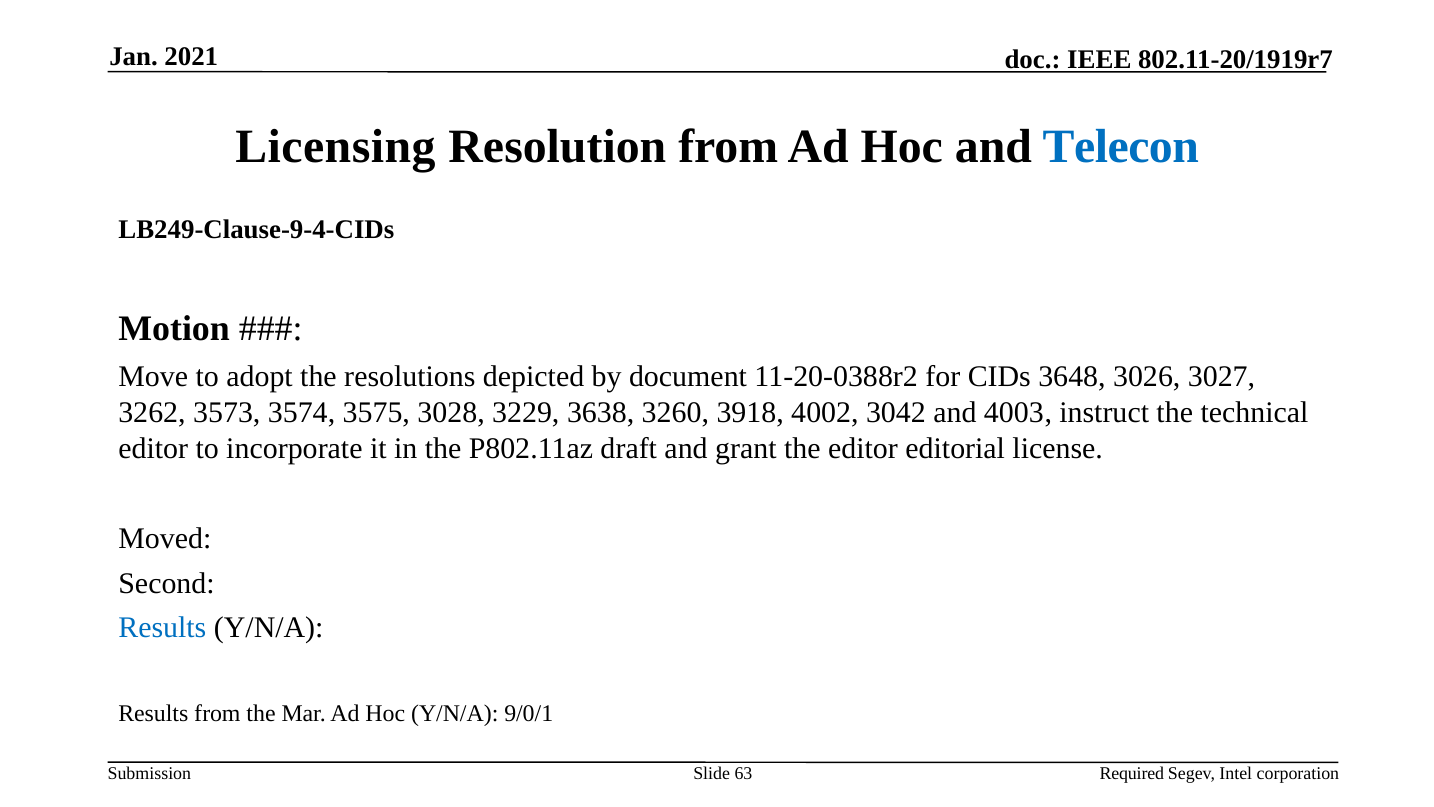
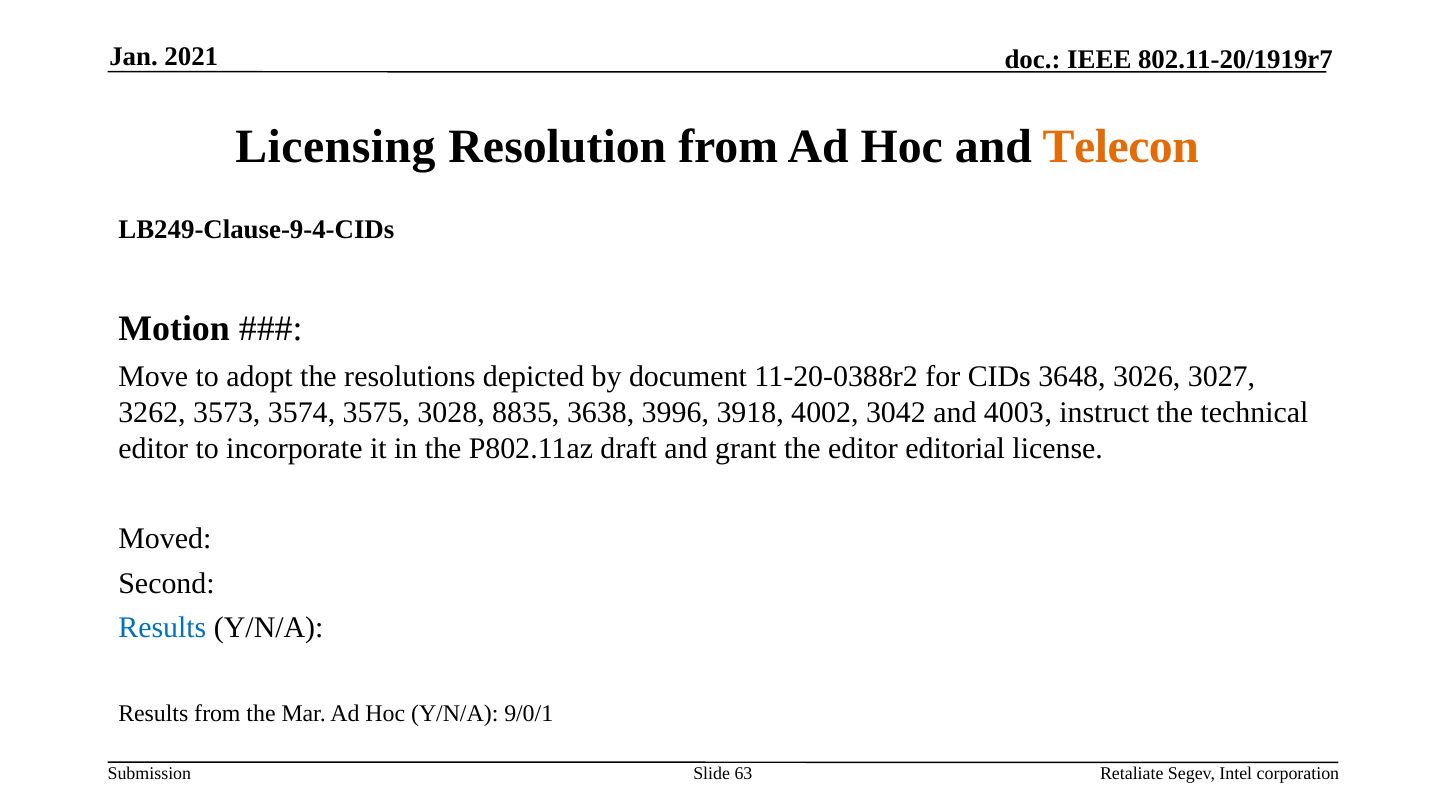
Telecon colour: blue -> orange (1121, 147)
3229: 3229 -> 8835 (526, 412)
3260: 3260 -> 3996 (675, 412)
Required: Required -> Retaliate (1132, 774)
